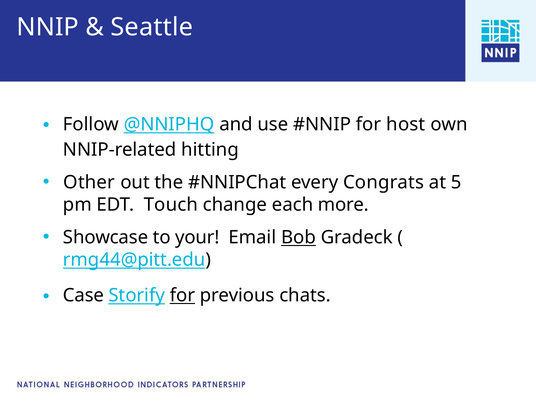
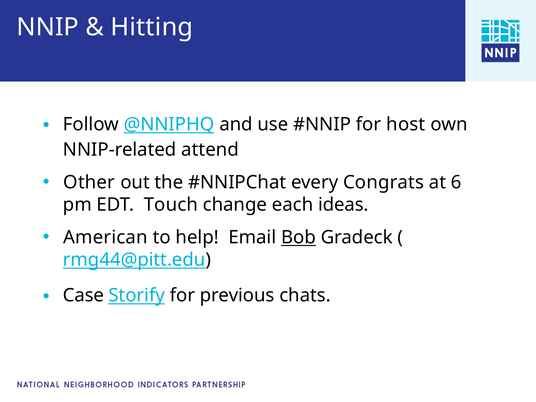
Seattle: Seattle -> Hitting (152, 27)
hitting: hitting -> attend (210, 150)
5: 5 -> 6 (456, 182)
more: more -> ideas (343, 205)
Showcase: Showcase -> American (105, 237)
your: your -> help (197, 237)
for underline: present -> none (182, 295)
